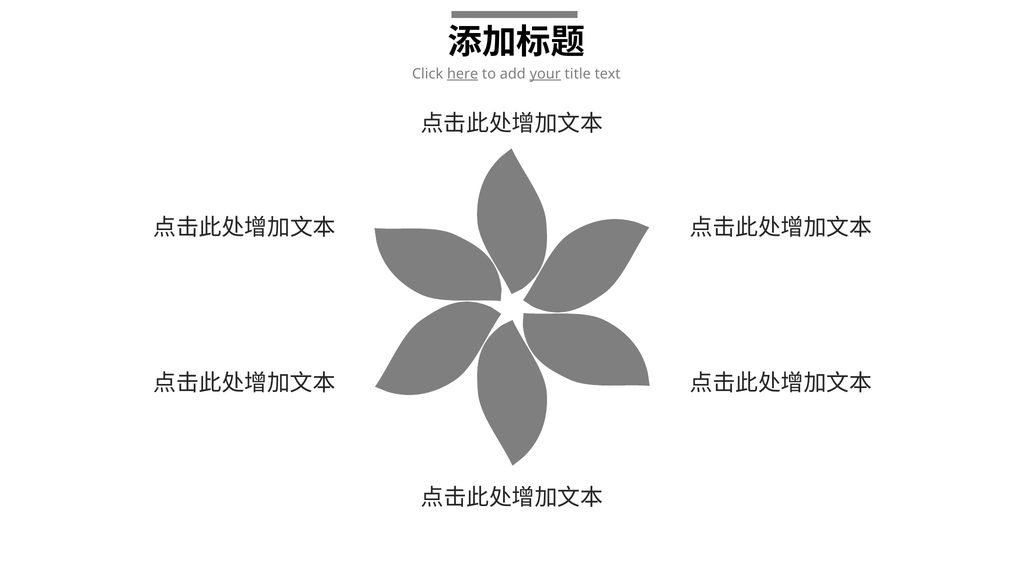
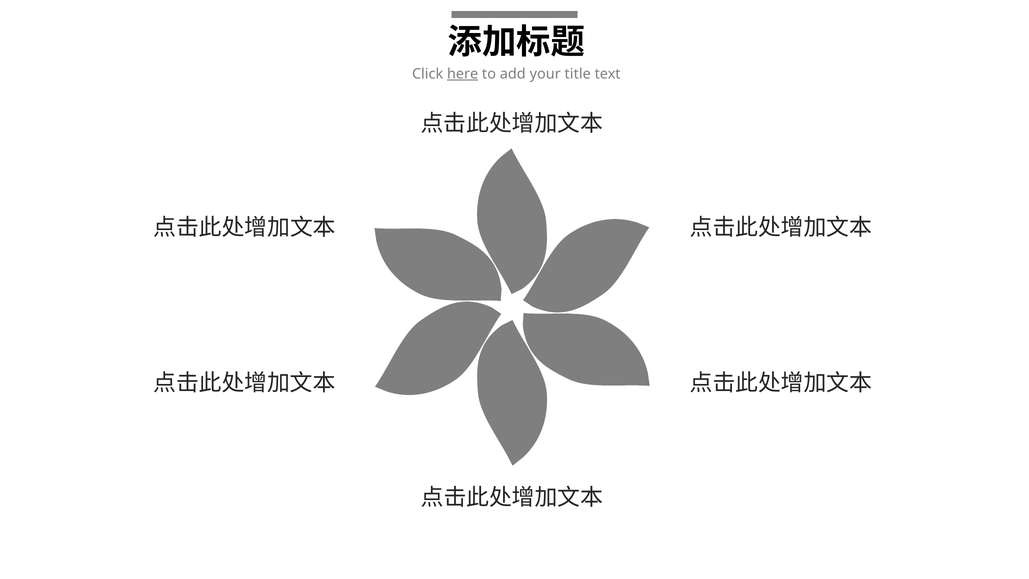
your underline: present -> none (545, 74)
